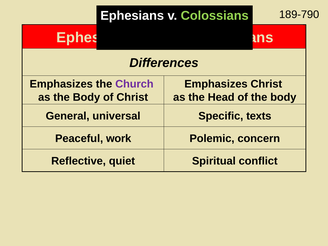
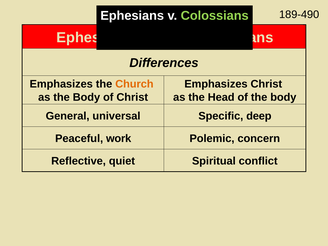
189-790: 189-790 -> 189-490 (299, 14)
Church colour: purple -> orange (134, 84)
texts: texts -> deep (259, 116)
